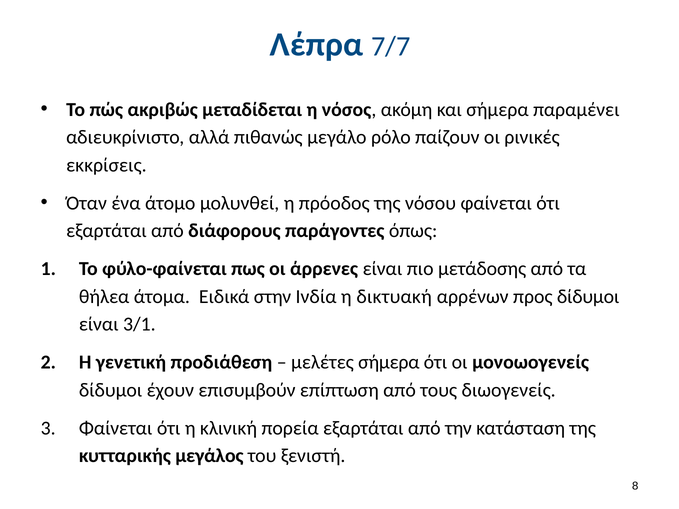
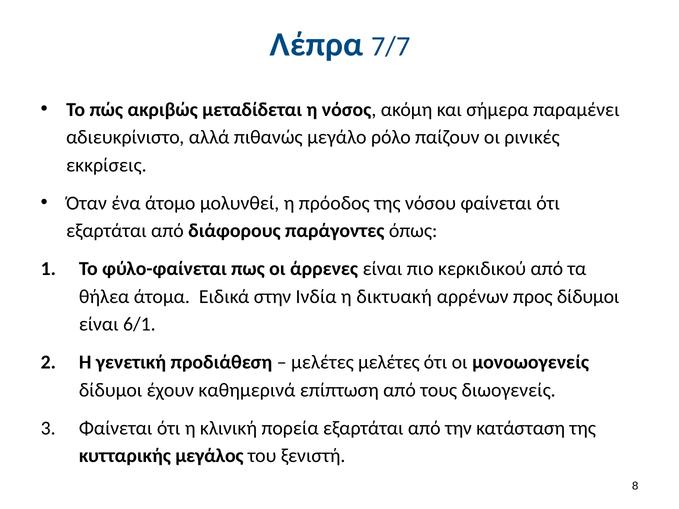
μετάδοσης: μετάδοσης -> κερκιδικού (482, 269)
3/1: 3/1 -> 6/1 (139, 324)
μελέτες σήμερα: σήμερα -> μελέτες (389, 362)
επισυμβούν: επισυμβούν -> καθημερινά (247, 390)
